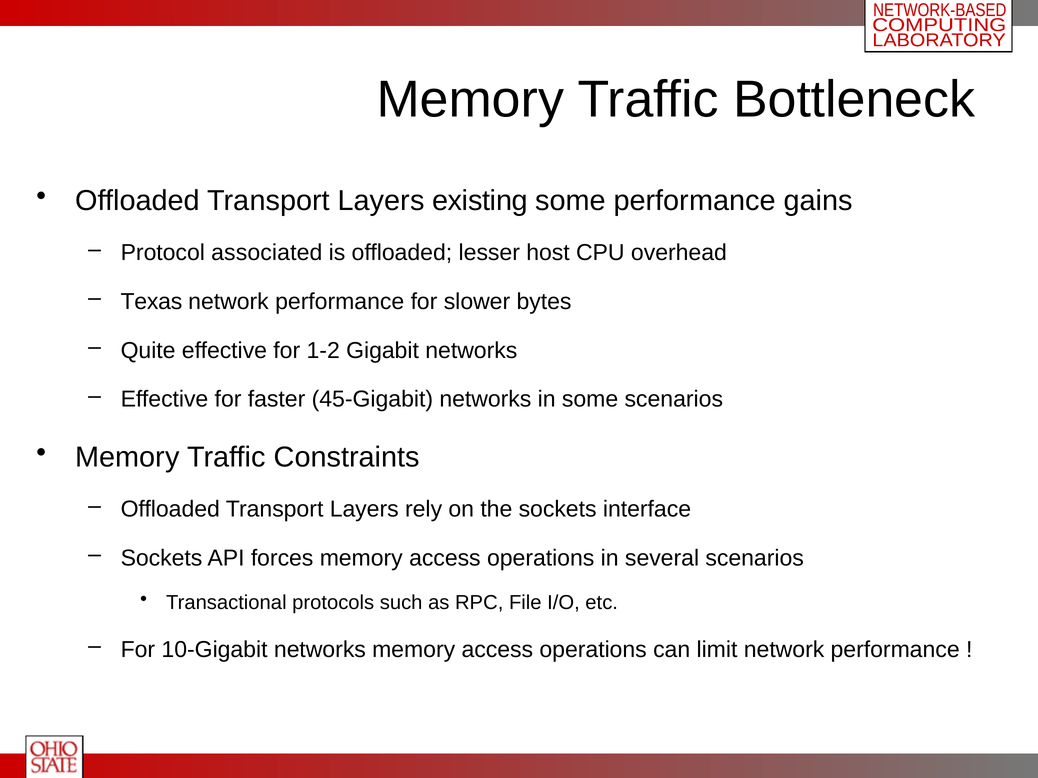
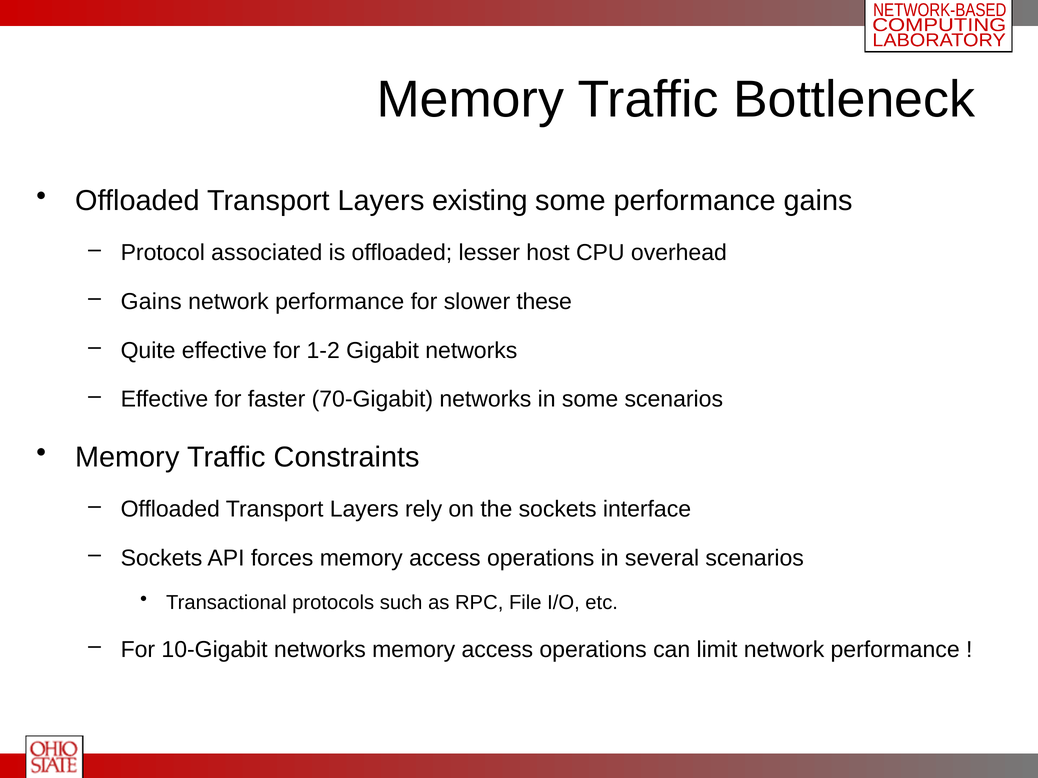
Texas: Texas -> Gains (151, 302)
bytes: bytes -> these (544, 302)
45-Gigabit: 45-Gigabit -> 70-Gigabit (372, 400)
